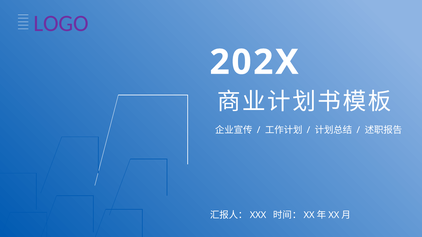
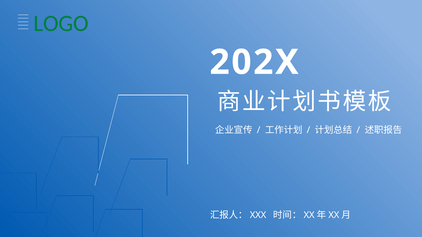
LOGO colour: purple -> green (61, 24)
